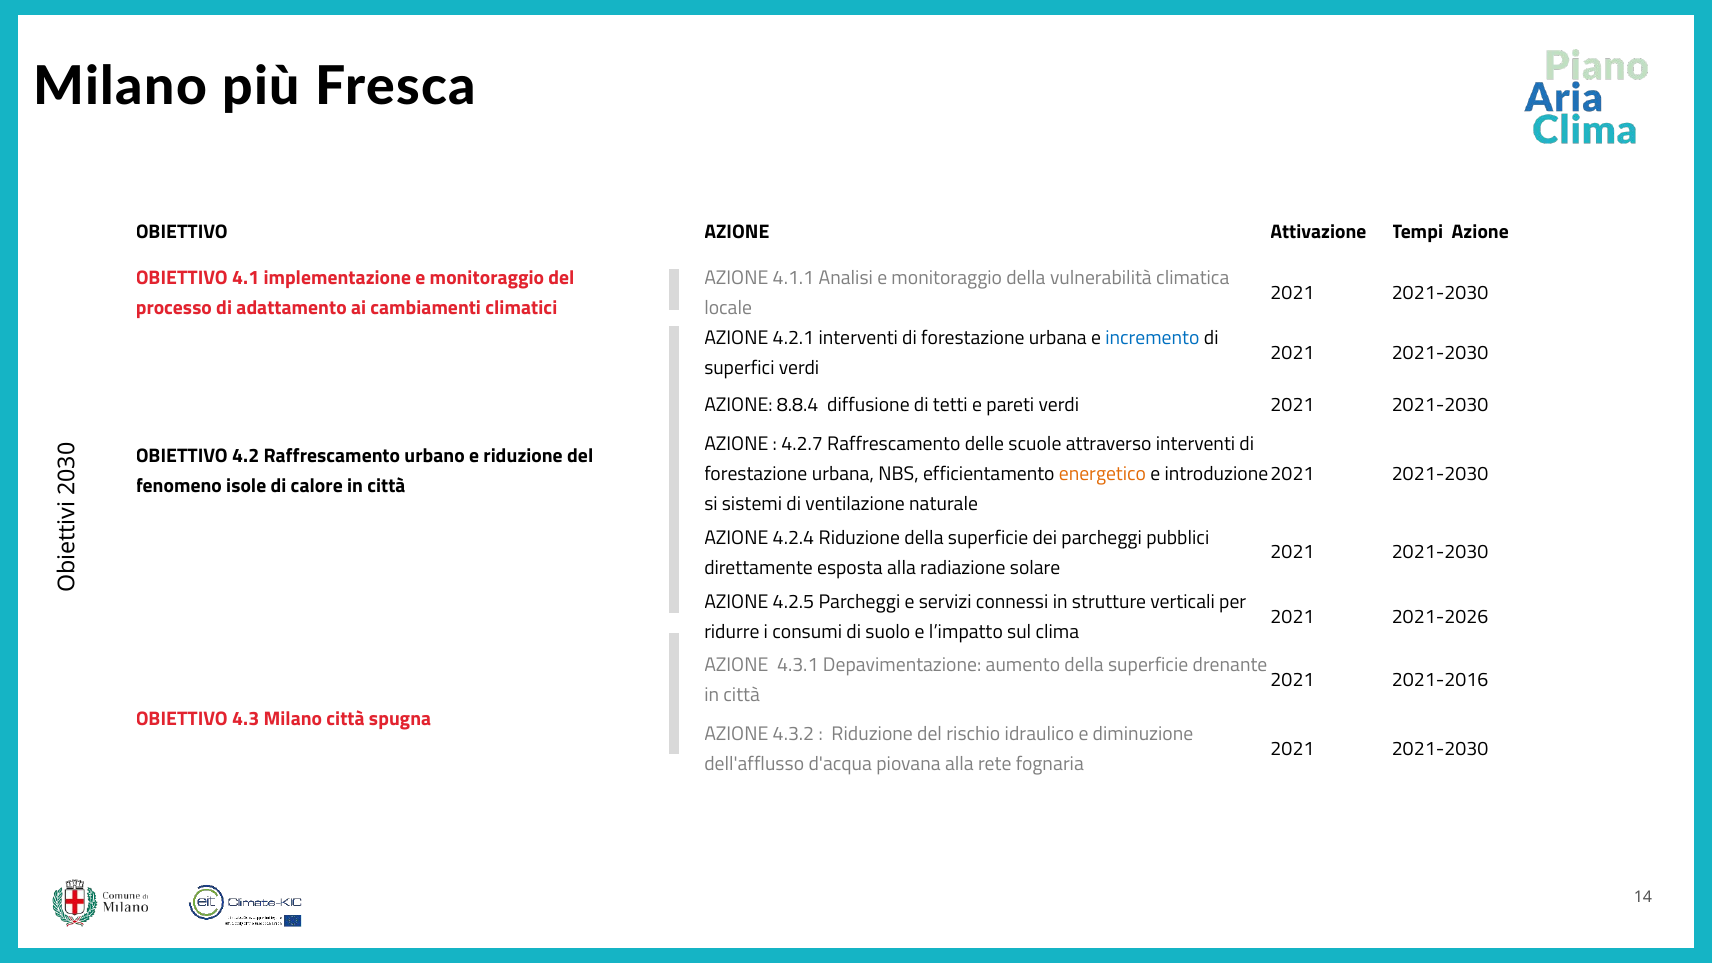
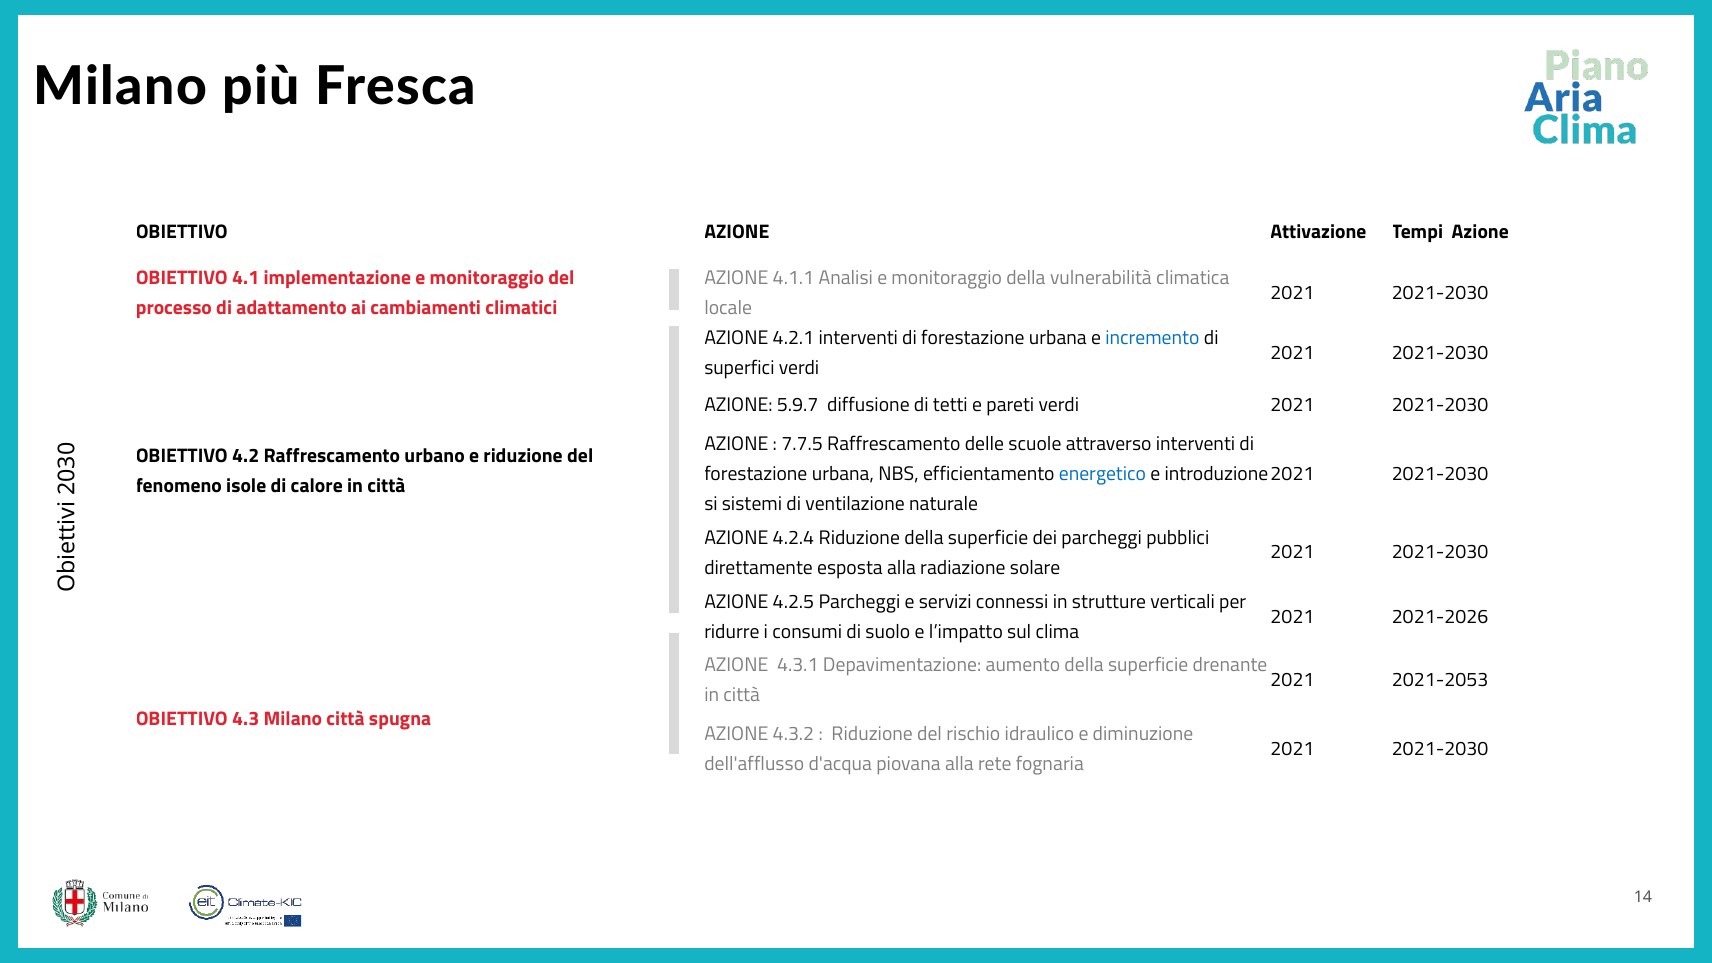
8.8.4: 8.8.4 -> 5.9.7 (798, 405)
4.2.7: 4.2.7 -> 7.7.5 (802, 444)
energetico colour: orange -> blue (1102, 474)
2021-2016: 2021-2016 -> 2021-2053 (1440, 680)
